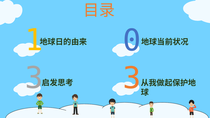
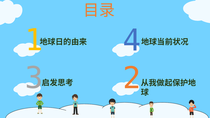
0: 0 -> 4 (132, 41)
3 3: 3 -> 2 (132, 78)
